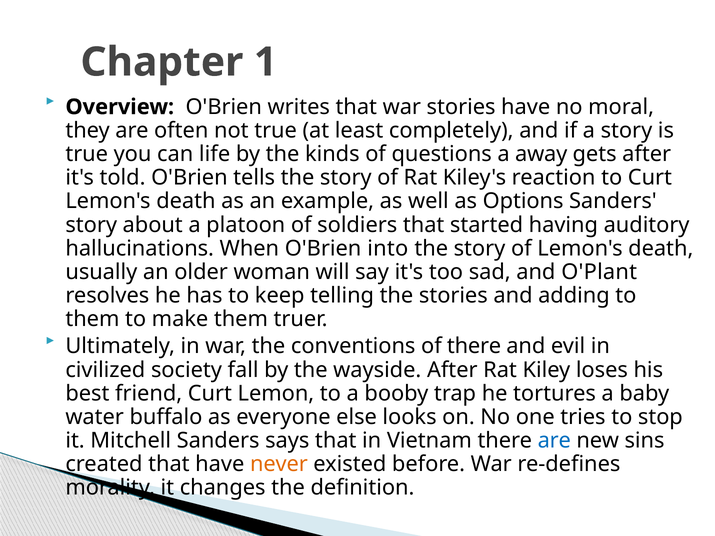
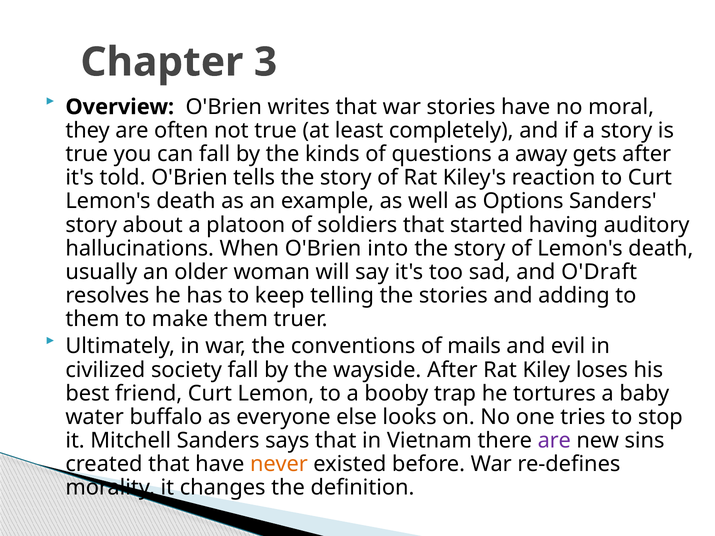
1: 1 -> 3 (266, 62)
can life: life -> fall (215, 154)
O'Plant: O'Plant -> O'Draft (599, 272)
of there: there -> mails (474, 346)
are colour: blue -> purple (554, 441)
